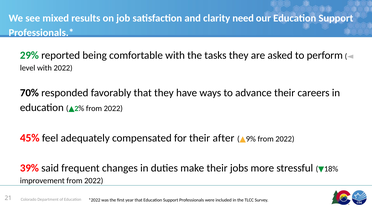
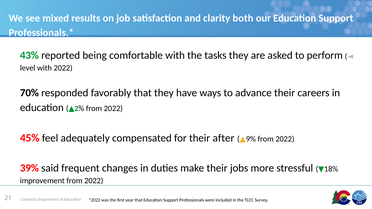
need: need -> both (243, 18)
29%: 29% -> 43% (29, 55)
